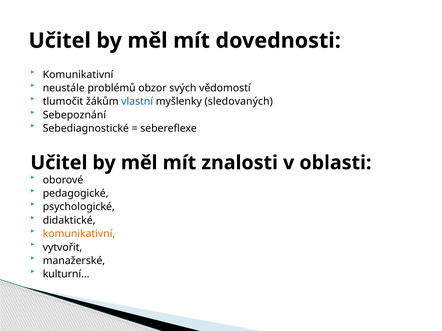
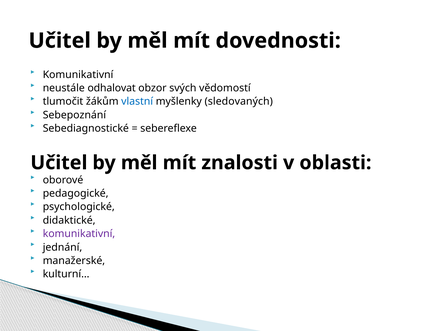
problémů: problémů -> odhalovat (112, 88)
komunikativní colour: orange -> purple (79, 234)
vytvořit: vytvořit -> jednání (62, 248)
